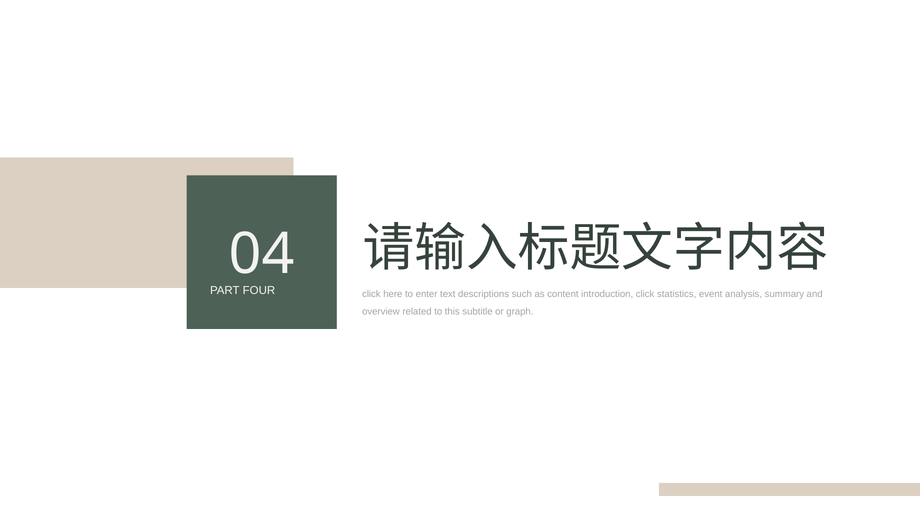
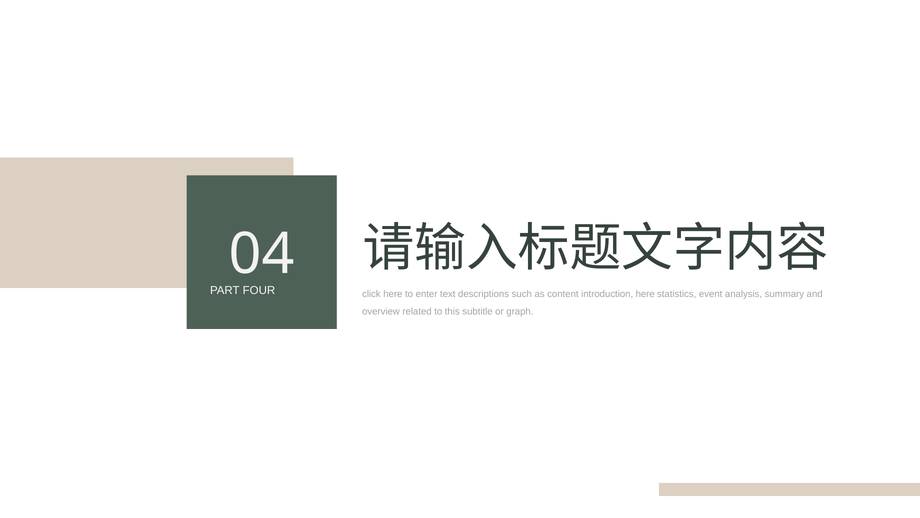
introduction click: click -> here (645, 294)
